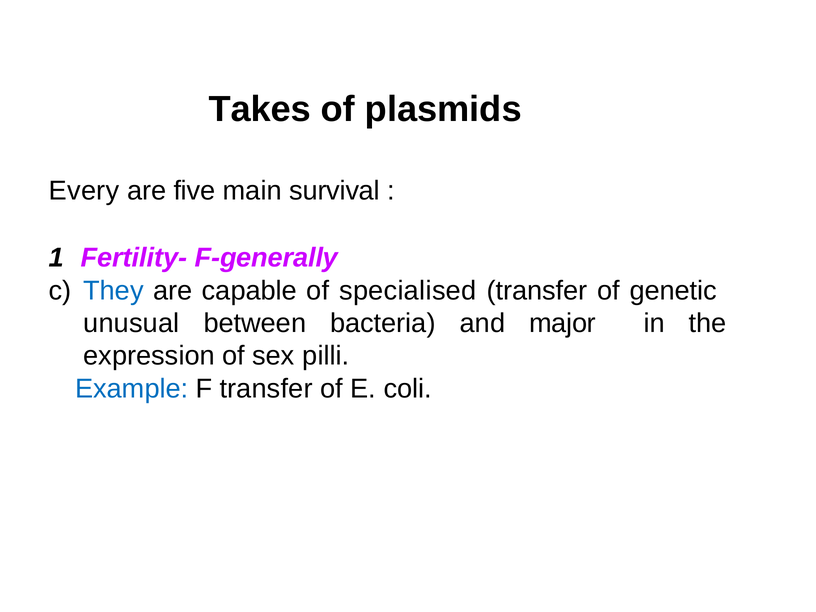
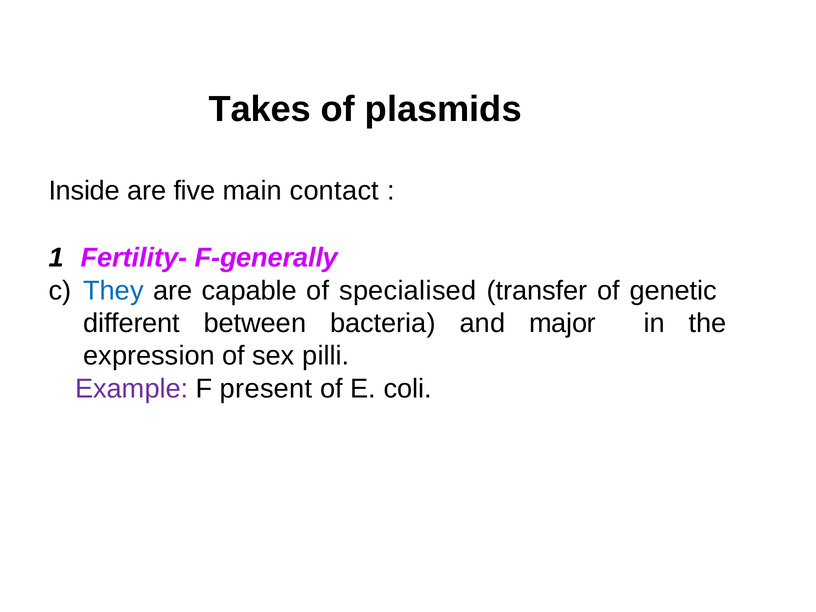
Every: Every -> Inside (84, 191)
survival: survival -> contact (334, 191)
unusual: unusual -> different (132, 323)
Example colour: blue -> purple (132, 389)
F transfer: transfer -> present (266, 389)
